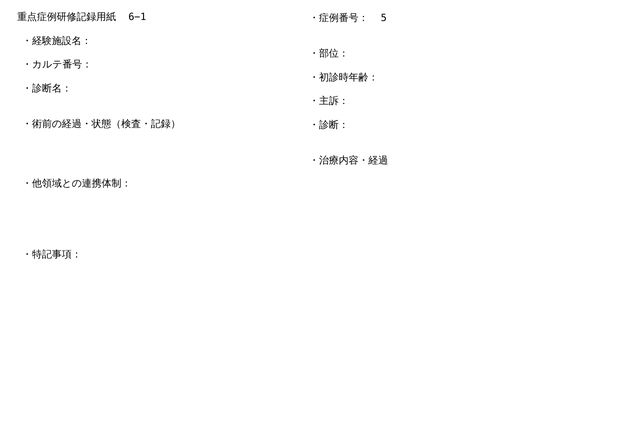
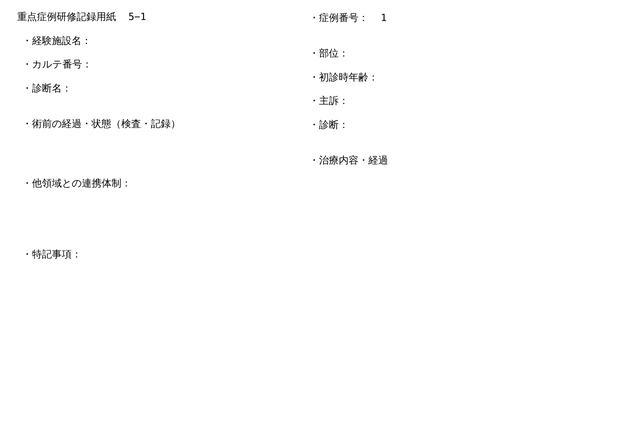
6−1: 6−1 -> 5−1 (137, 17)
5: 5 -> 1 (384, 18)
